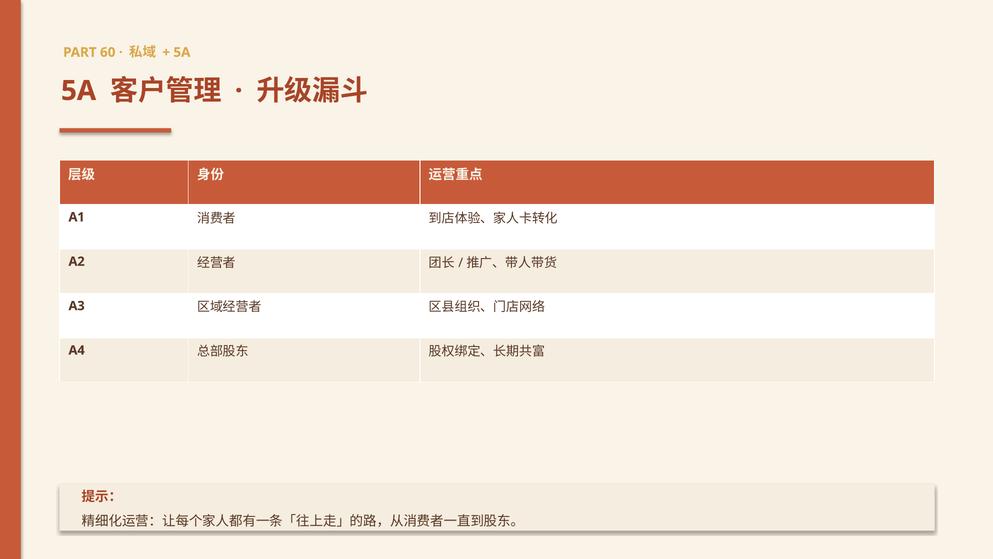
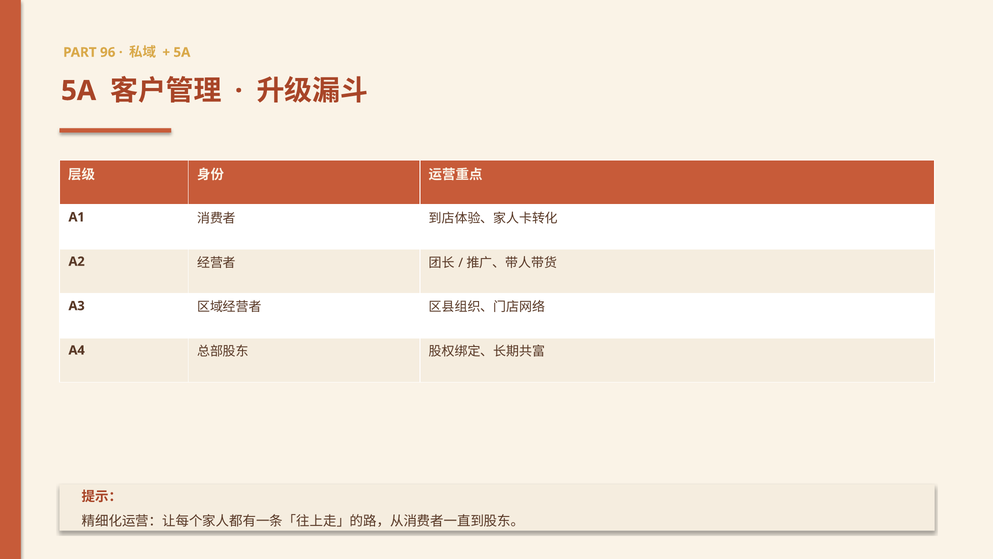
60: 60 -> 96 (108, 52)
